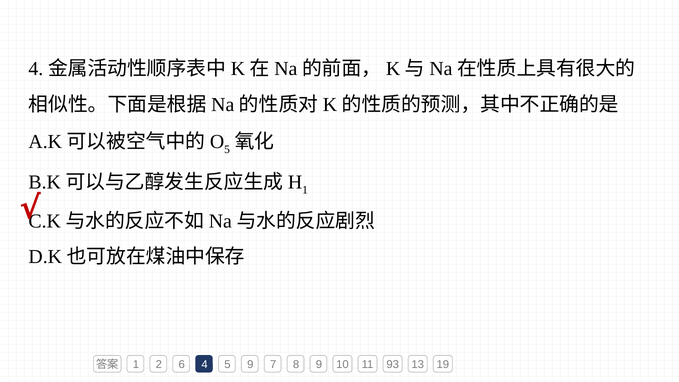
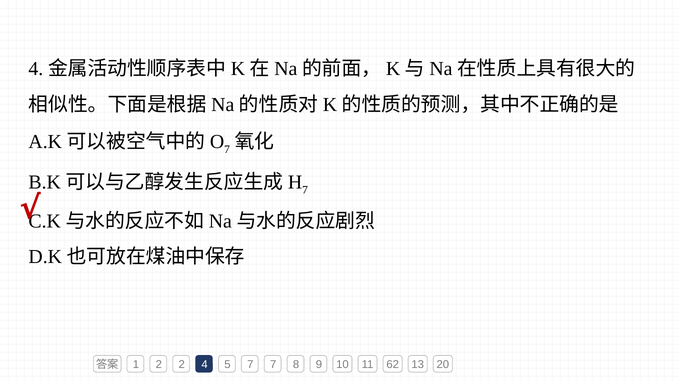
5: 5 -> 7 (227, 149)
1: 1 -> 7 (305, 190)
2 6: 6 -> 2 (182, 365)
5 9: 9 -> 7 (250, 365)
93: 93 -> 62 (393, 365)
19: 19 -> 20 (443, 365)
